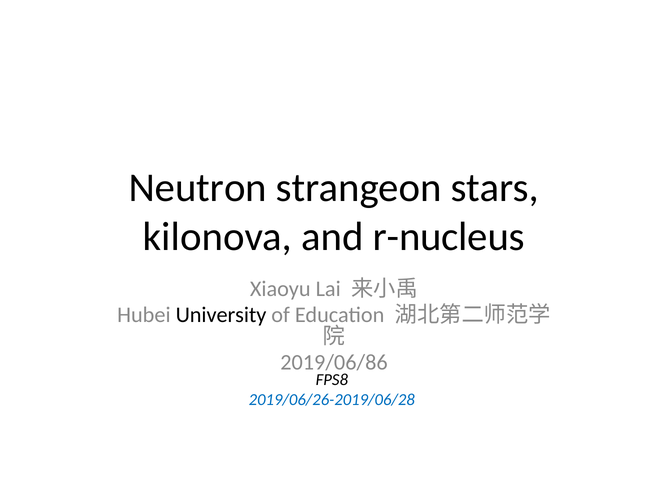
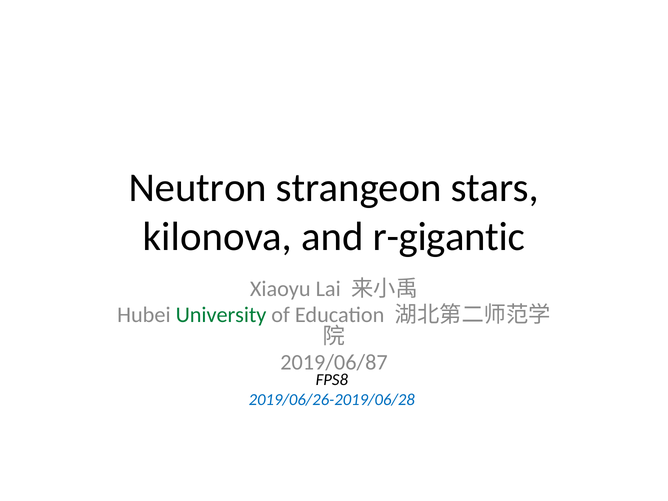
r-nucleus: r-nucleus -> r-gigantic (449, 237)
University colour: black -> green (221, 315)
2019/06/86: 2019/06/86 -> 2019/06/87 (334, 363)
